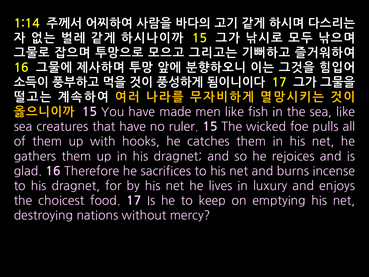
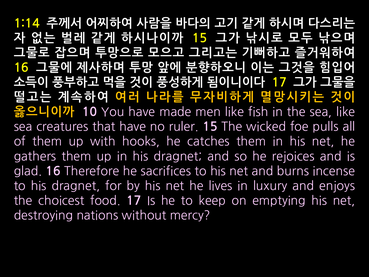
15: 15 -> 10 (90, 112)
